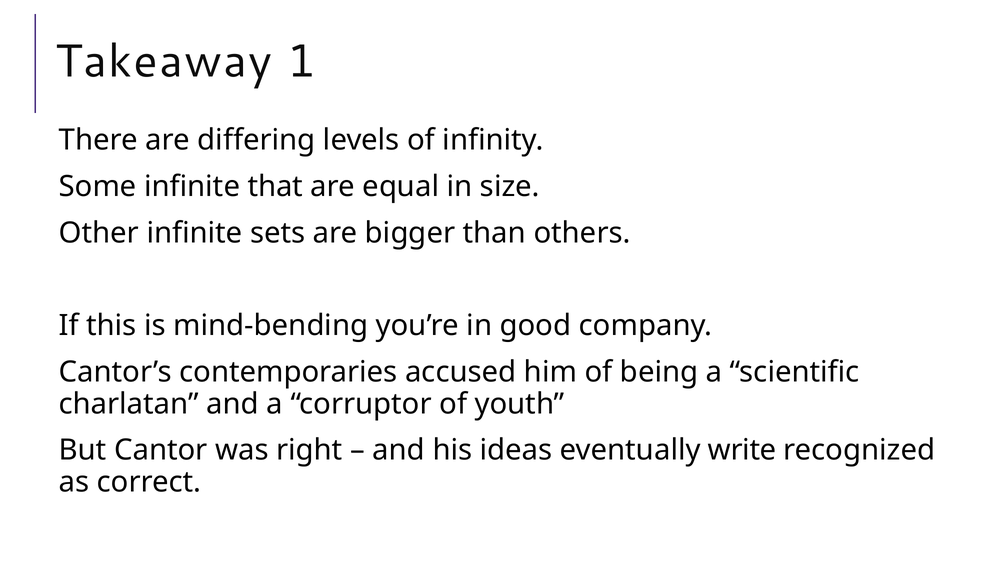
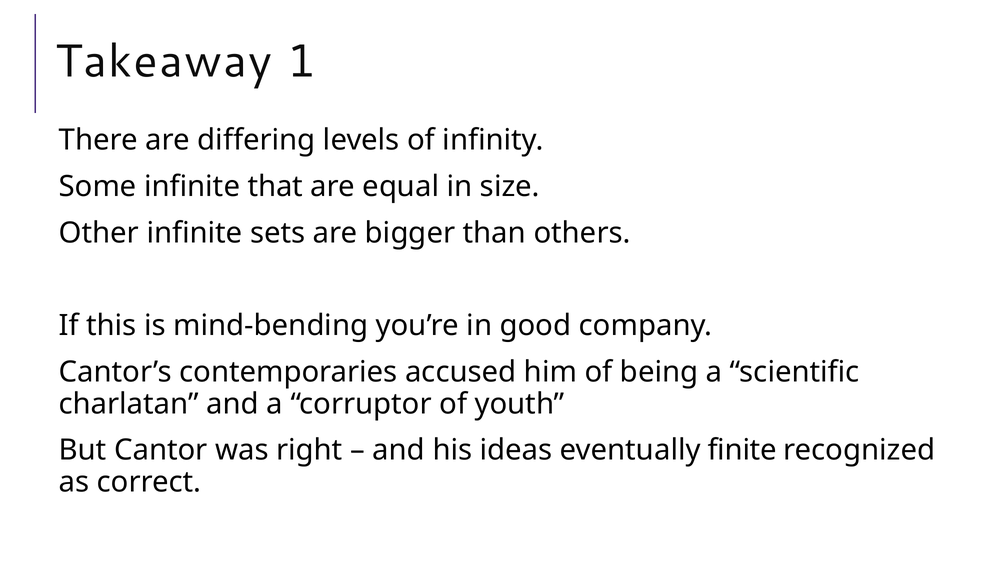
write: write -> finite (742, 450)
